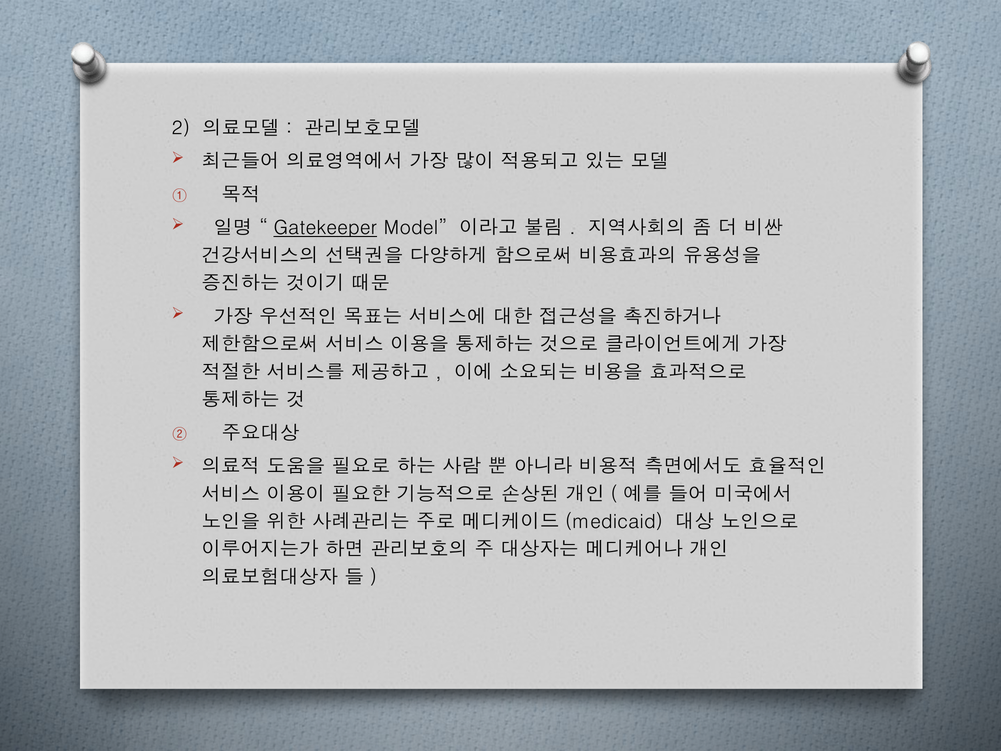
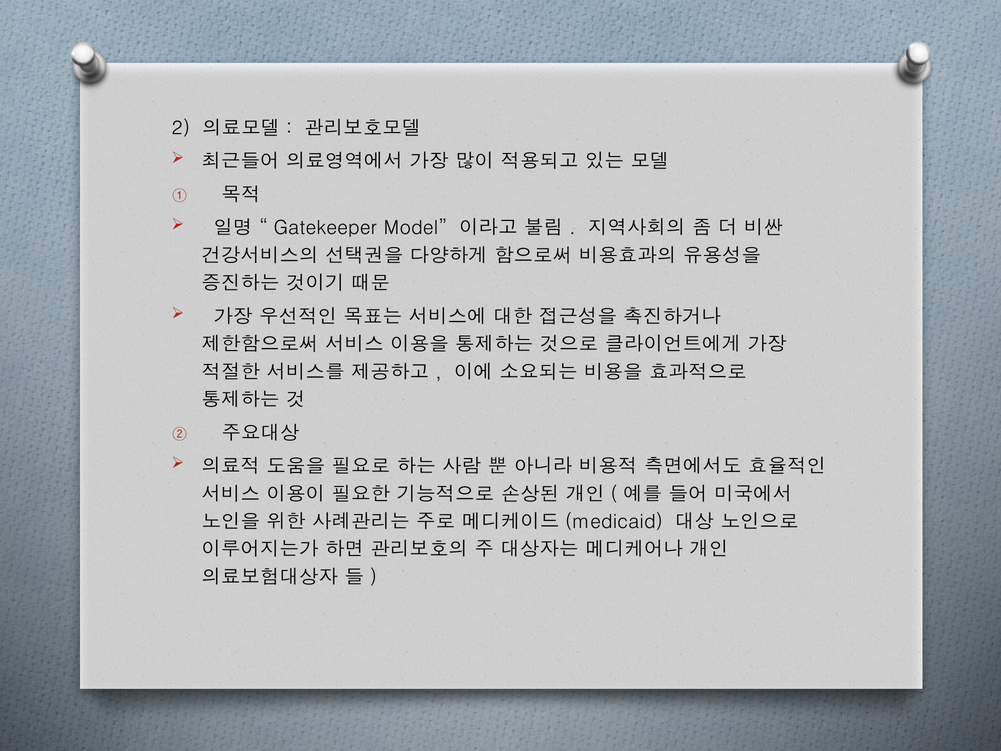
Gatekeeper underline: present -> none (325, 228)
